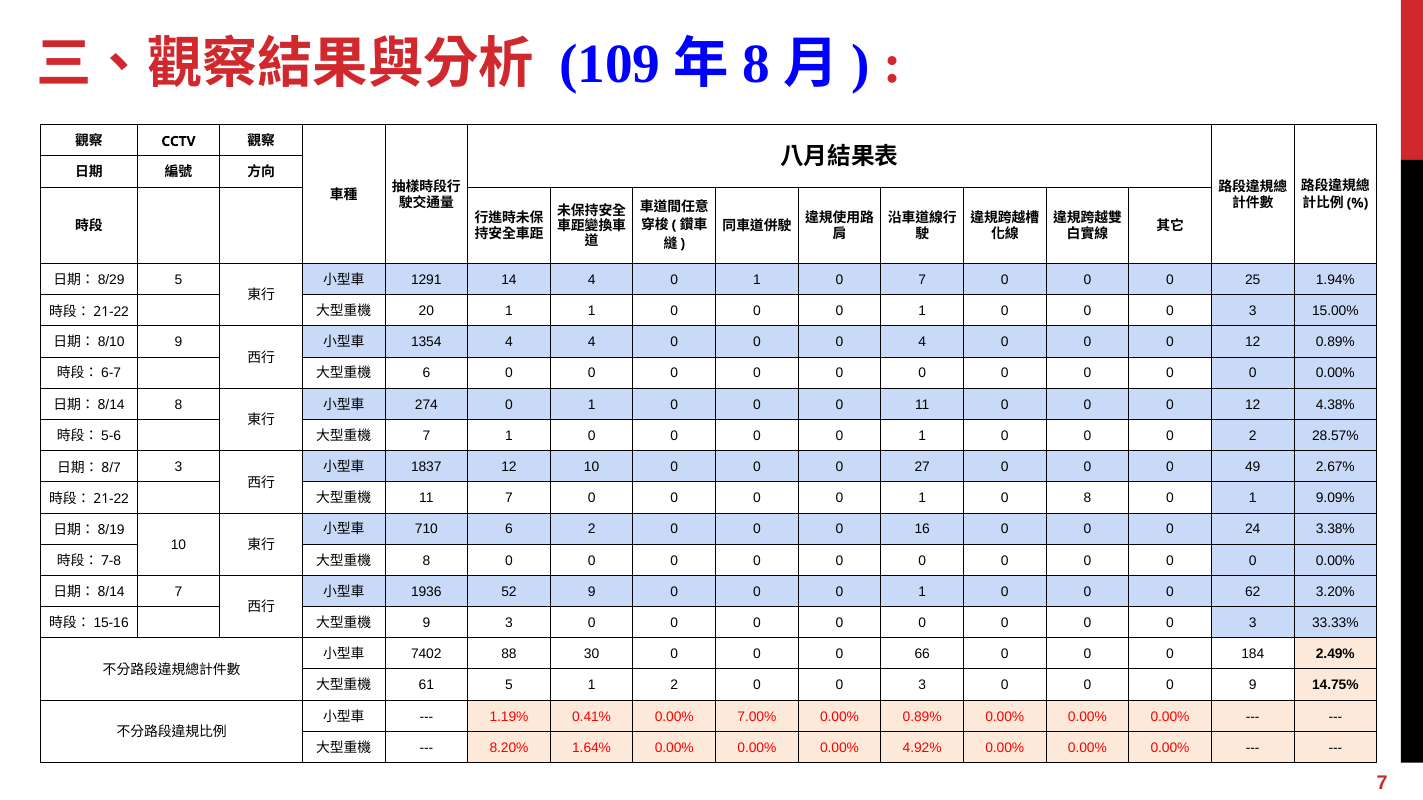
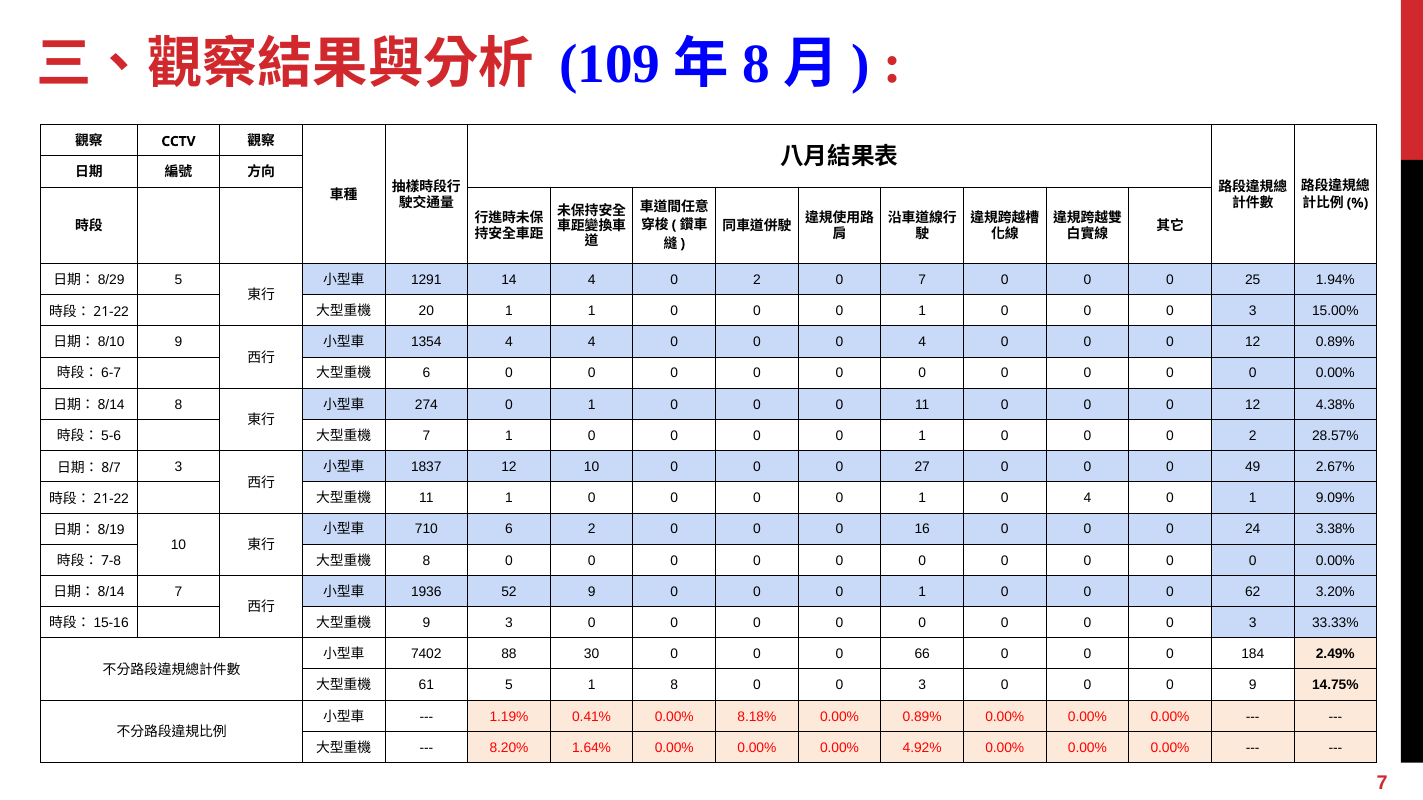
4 0 1: 1 -> 2 (757, 280)
11 7: 7 -> 1 (509, 498)
1 0 8: 8 -> 4 (1087, 498)
1 2: 2 -> 8 (674, 686)
7.00%: 7.00% -> 8.18% (757, 717)
